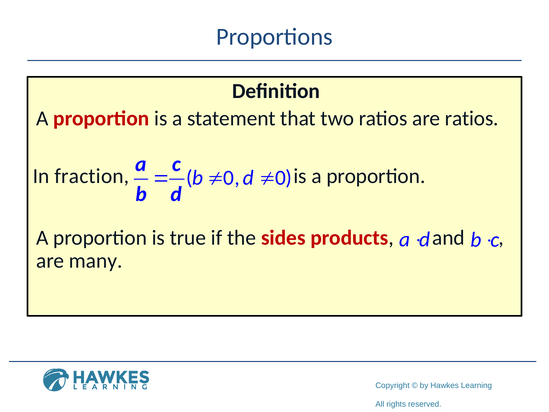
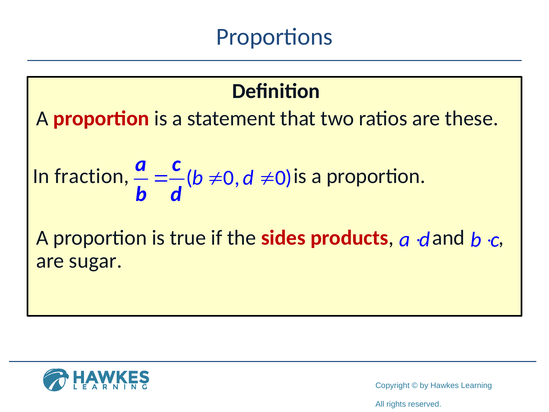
are ratios: ratios -> these (472, 118)
many: many -> sugar (96, 261)
